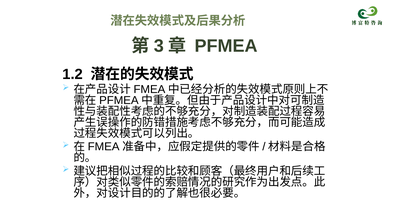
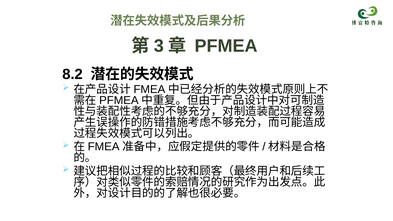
1.2: 1.2 -> 8.2 (73, 74)
